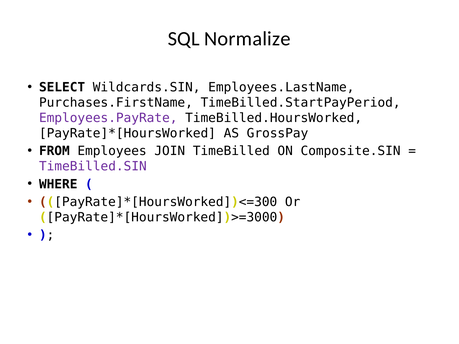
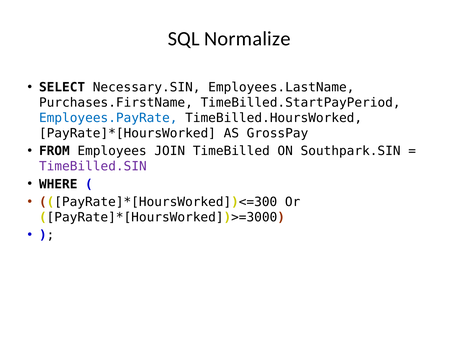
Wildcards.SIN: Wildcards.SIN -> Necessary.SIN (147, 87)
Employees.PayRate colour: purple -> blue (108, 118)
Composite.SIN: Composite.SIN -> Southpark.SIN (351, 151)
